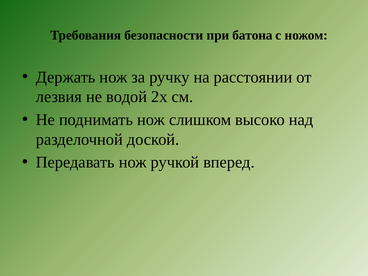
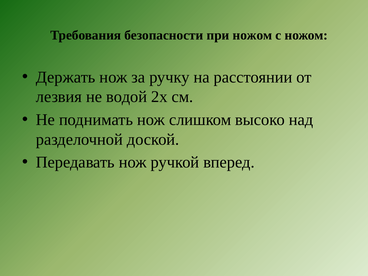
при батона: батона -> ножом (252, 35)
